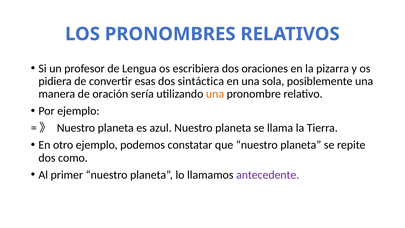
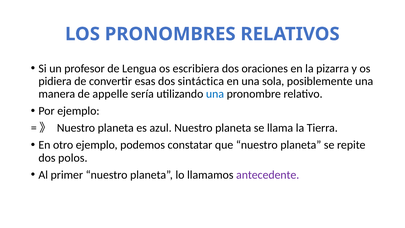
oración: oración -> appelle (110, 94)
una colour: orange -> blue (215, 94)
como: como -> polos (73, 158)
